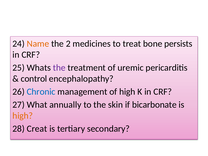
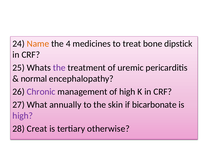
2: 2 -> 4 (68, 44)
persists: persists -> dipstick (178, 44)
control: control -> normal (34, 79)
Chronic colour: blue -> purple (41, 92)
high colour: orange -> purple (23, 116)
secondary: secondary -> otherwise (108, 129)
